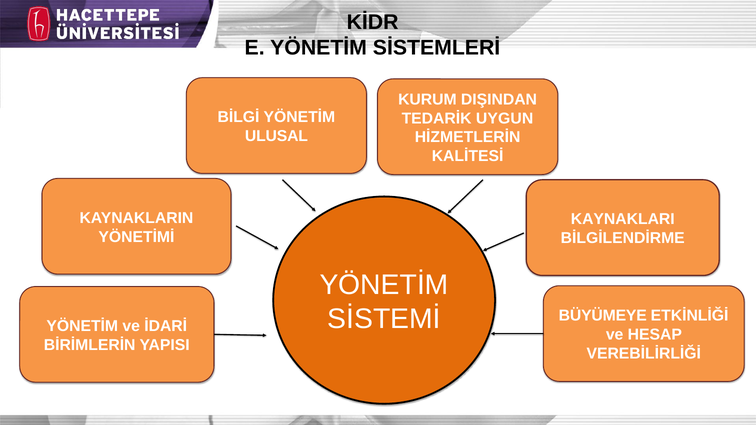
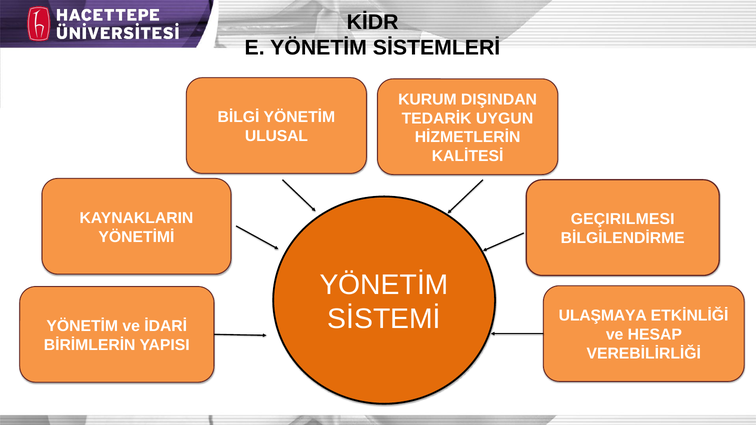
KAYNAKLARI: KAYNAKLARI -> GEÇIRILMESI (623, 219)
BÜYÜMEYE: BÜYÜMEYE -> ULAŞMAYA (603, 316)
